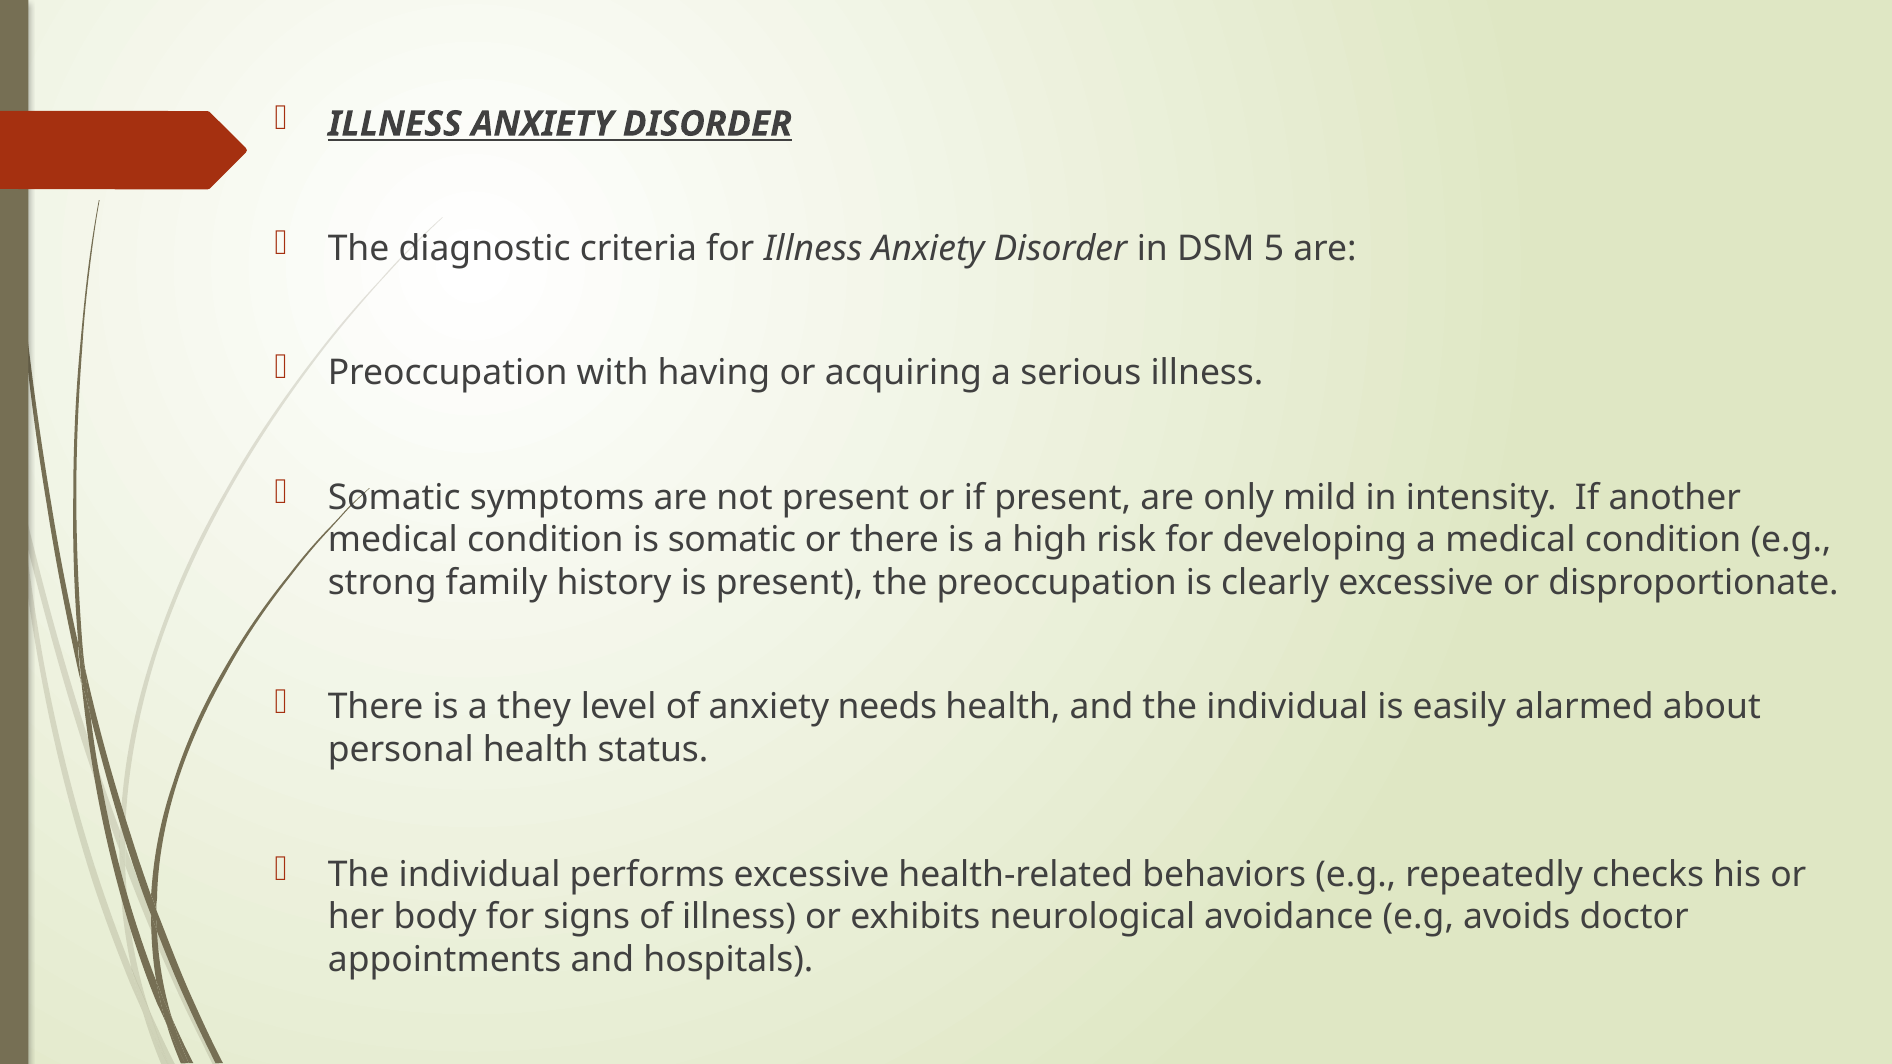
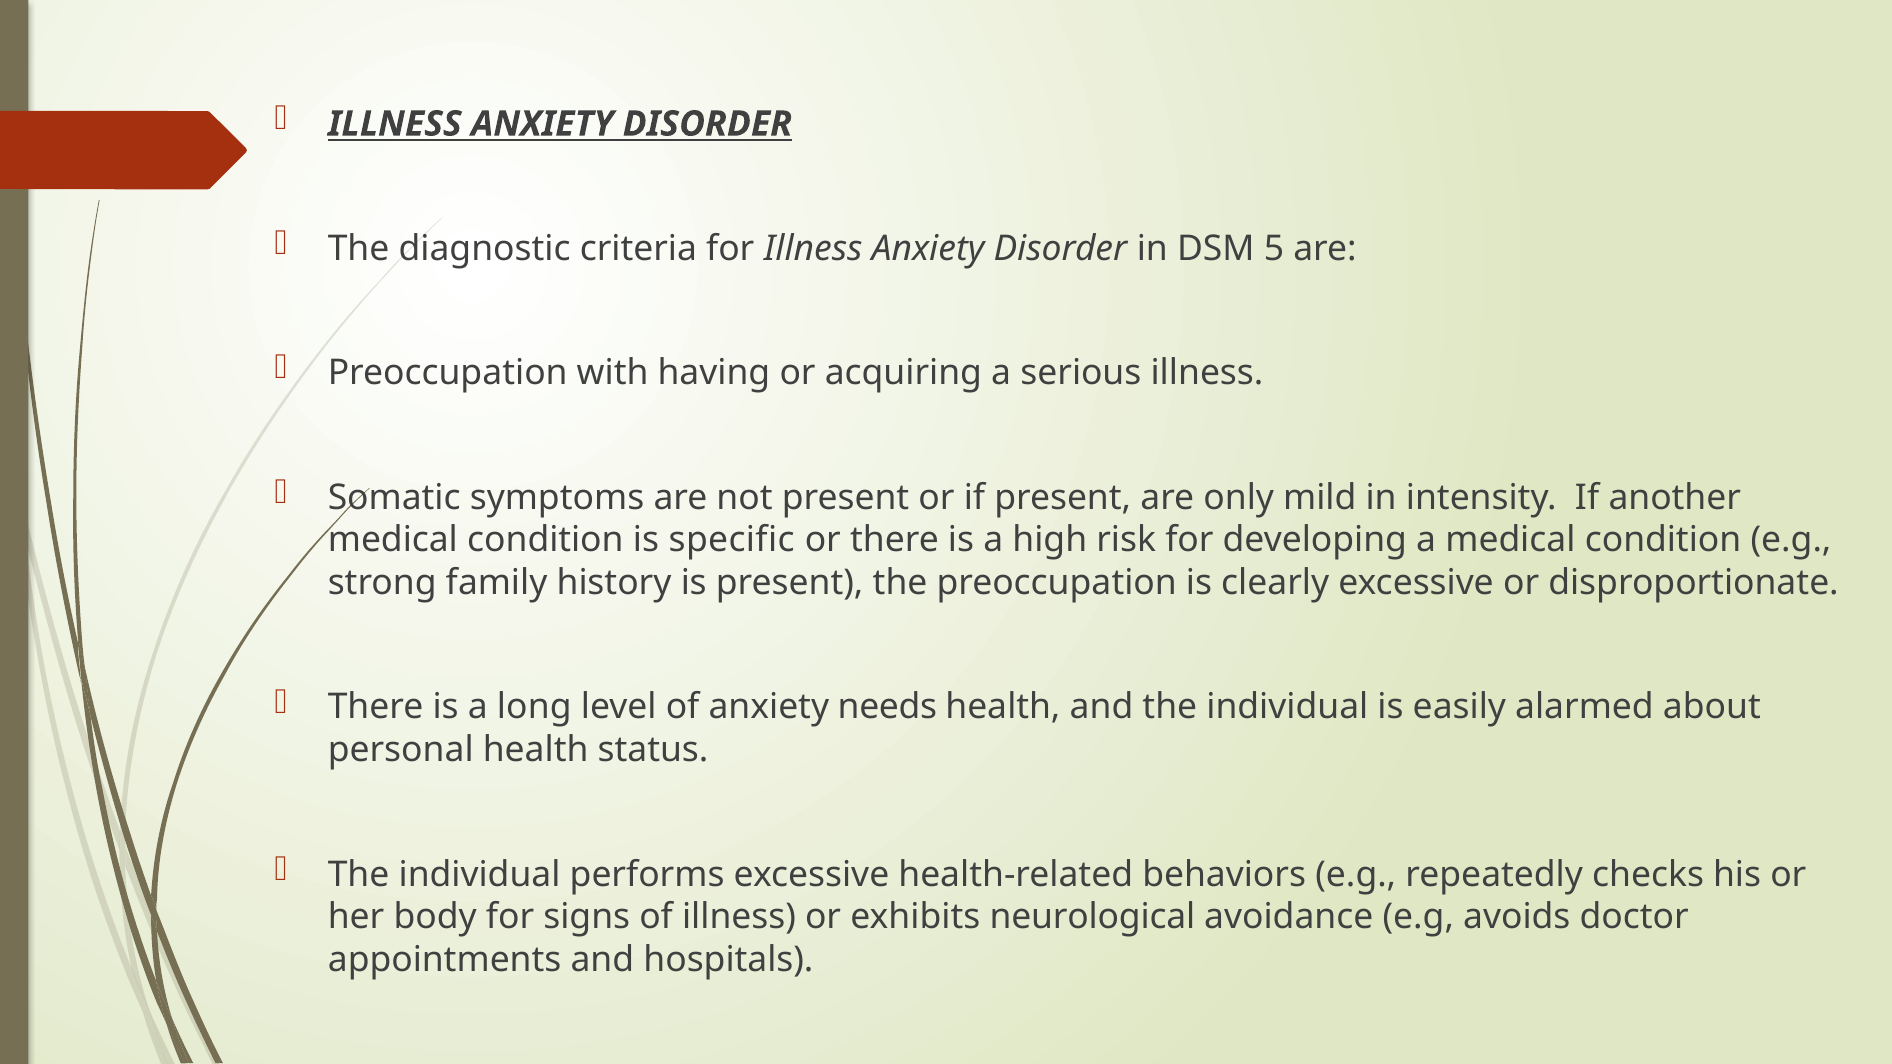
is somatic: somatic -> specific (732, 540)
they: they -> long (534, 707)
